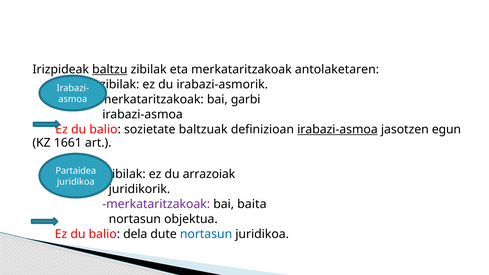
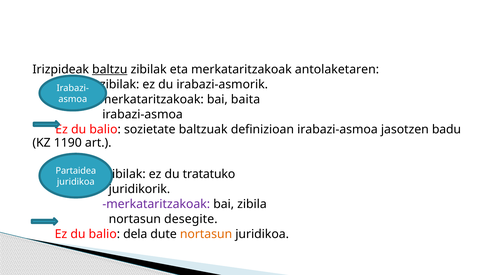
garbi: garbi -> baita (246, 99)
irabazi-asmoa underline: present -> none (337, 129)
egun: egun -> badu (446, 129)
1661: 1661 -> 1190 (68, 143)
arrazoiak: arrazoiak -> tratatuko (209, 174)
baita: baita -> zibila (252, 204)
objektua: objektua -> desegite (191, 219)
nortasun colour: blue -> orange (206, 234)
